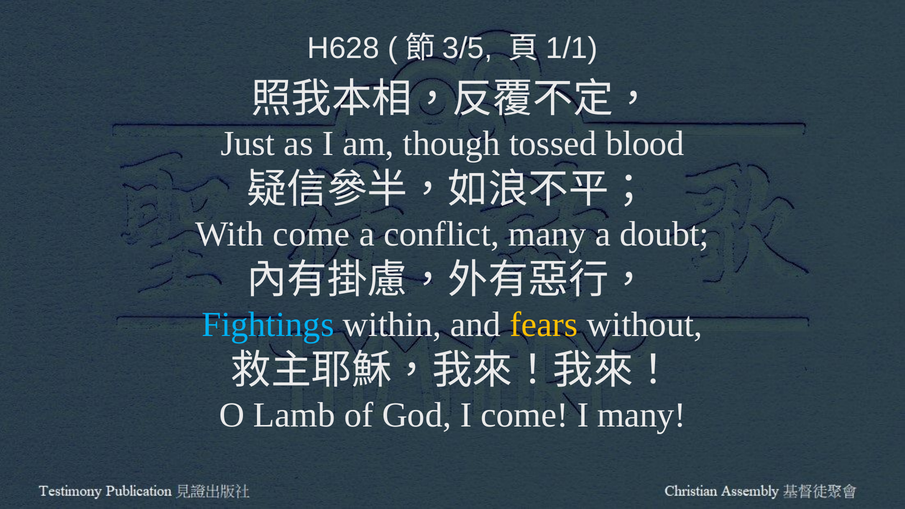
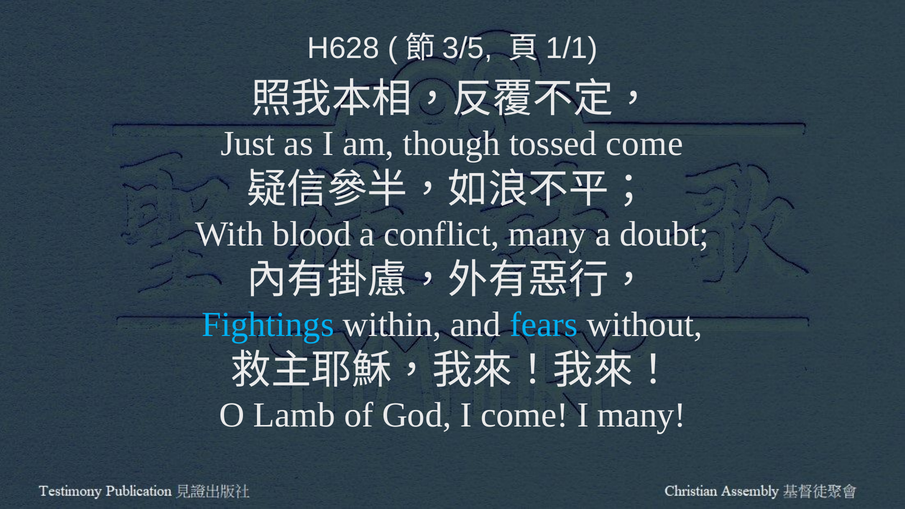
tossed blood: blood -> come (645, 144)
With come: come -> blood (312, 234)
fears colour: yellow -> light blue (544, 325)
